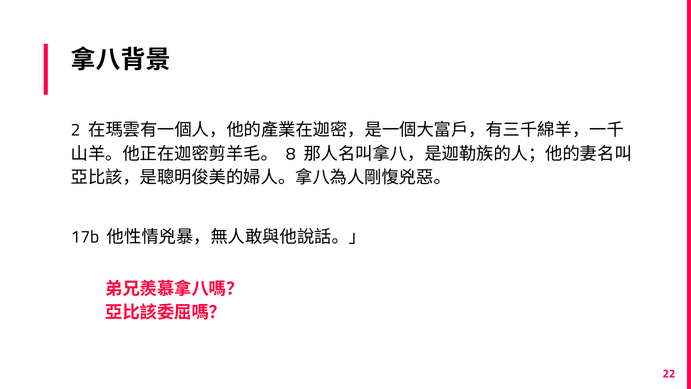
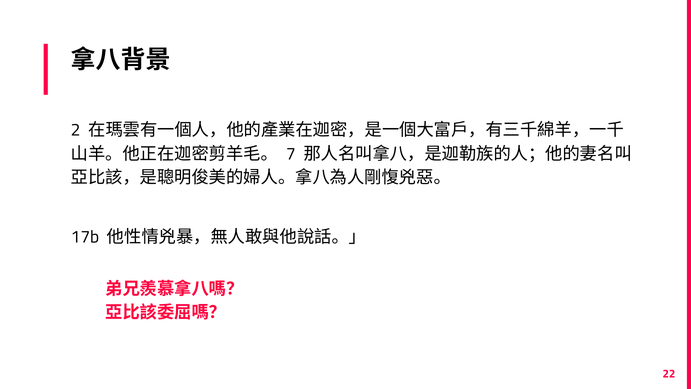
8: 8 -> 7 (291, 154)
